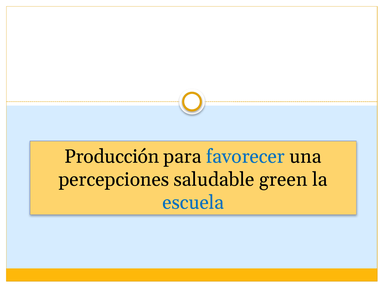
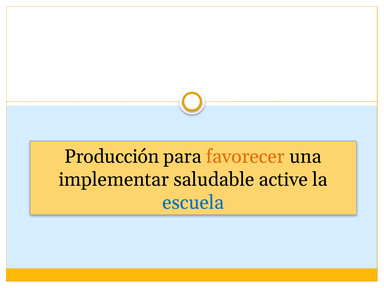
favorecer colour: blue -> orange (245, 156)
percepciones: percepciones -> implementar (114, 179)
green: green -> active (283, 179)
